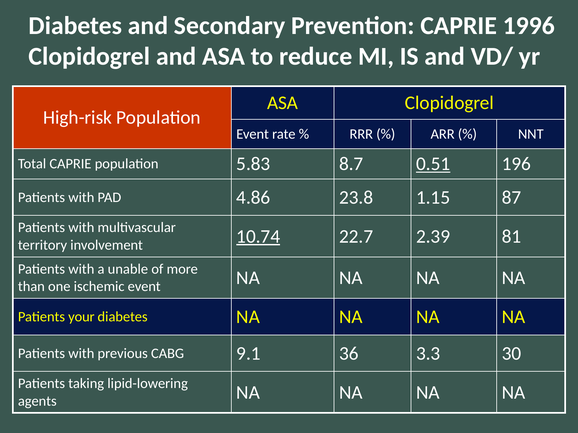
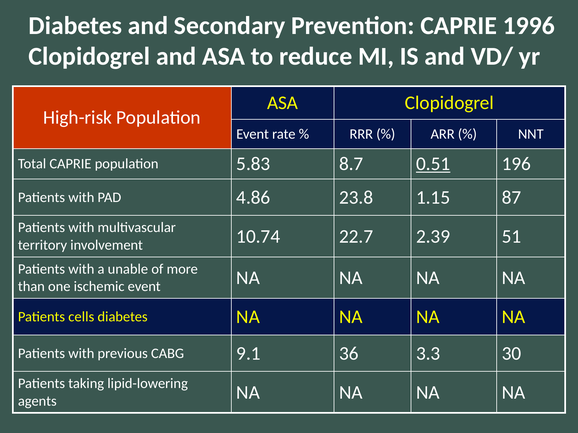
10.74 underline: present -> none (258, 237)
81: 81 -> 51 (511, 237)
your: your -> cells (81, 317)
